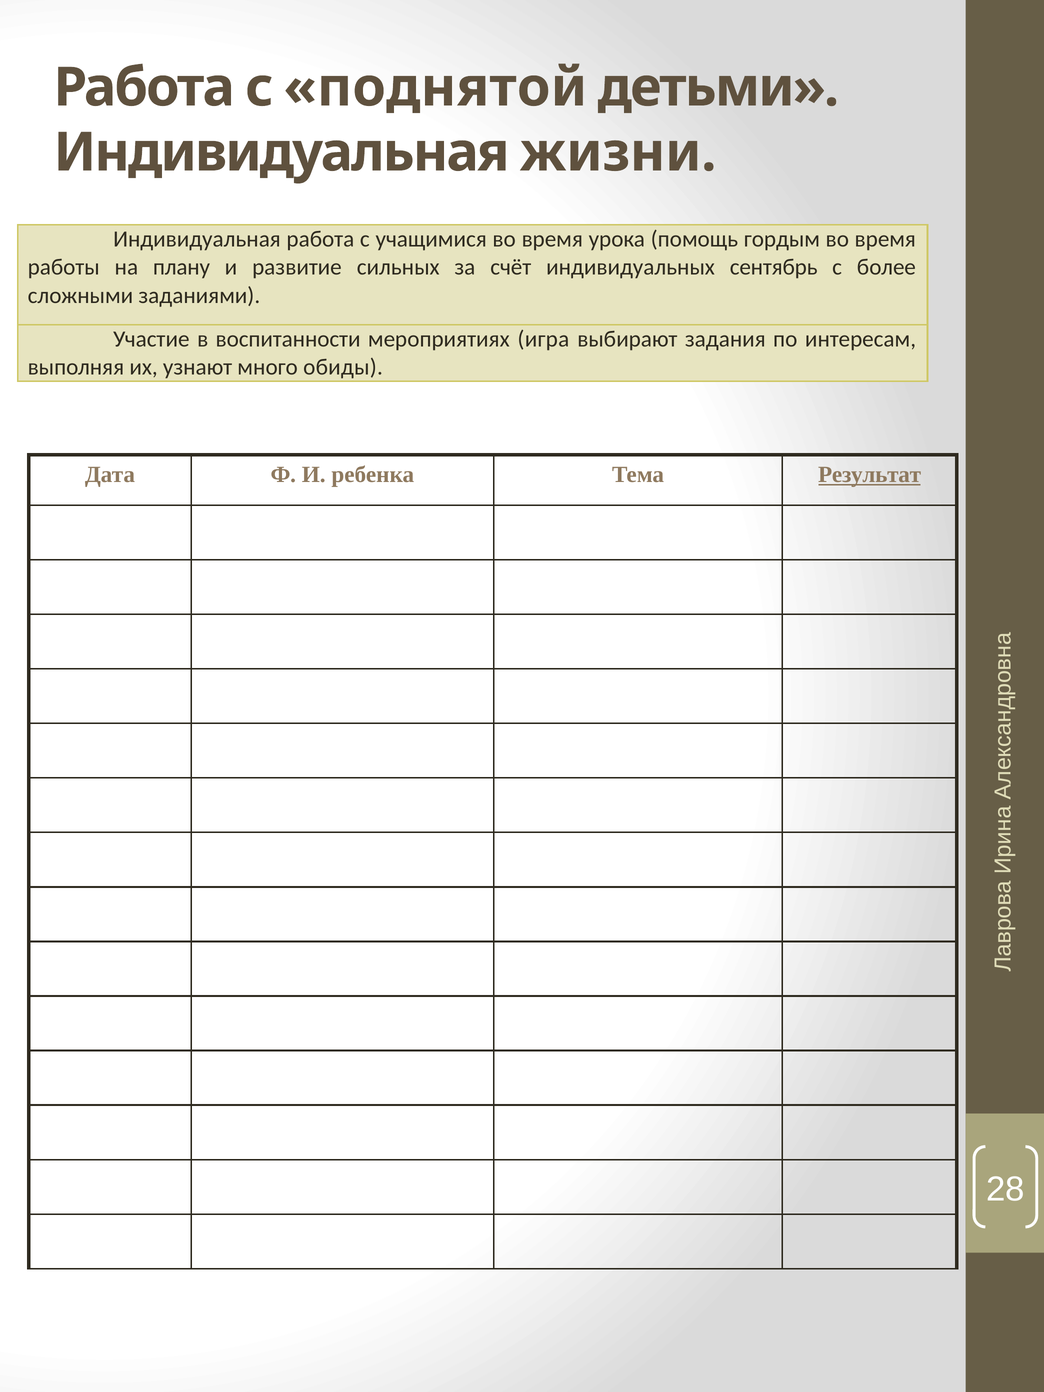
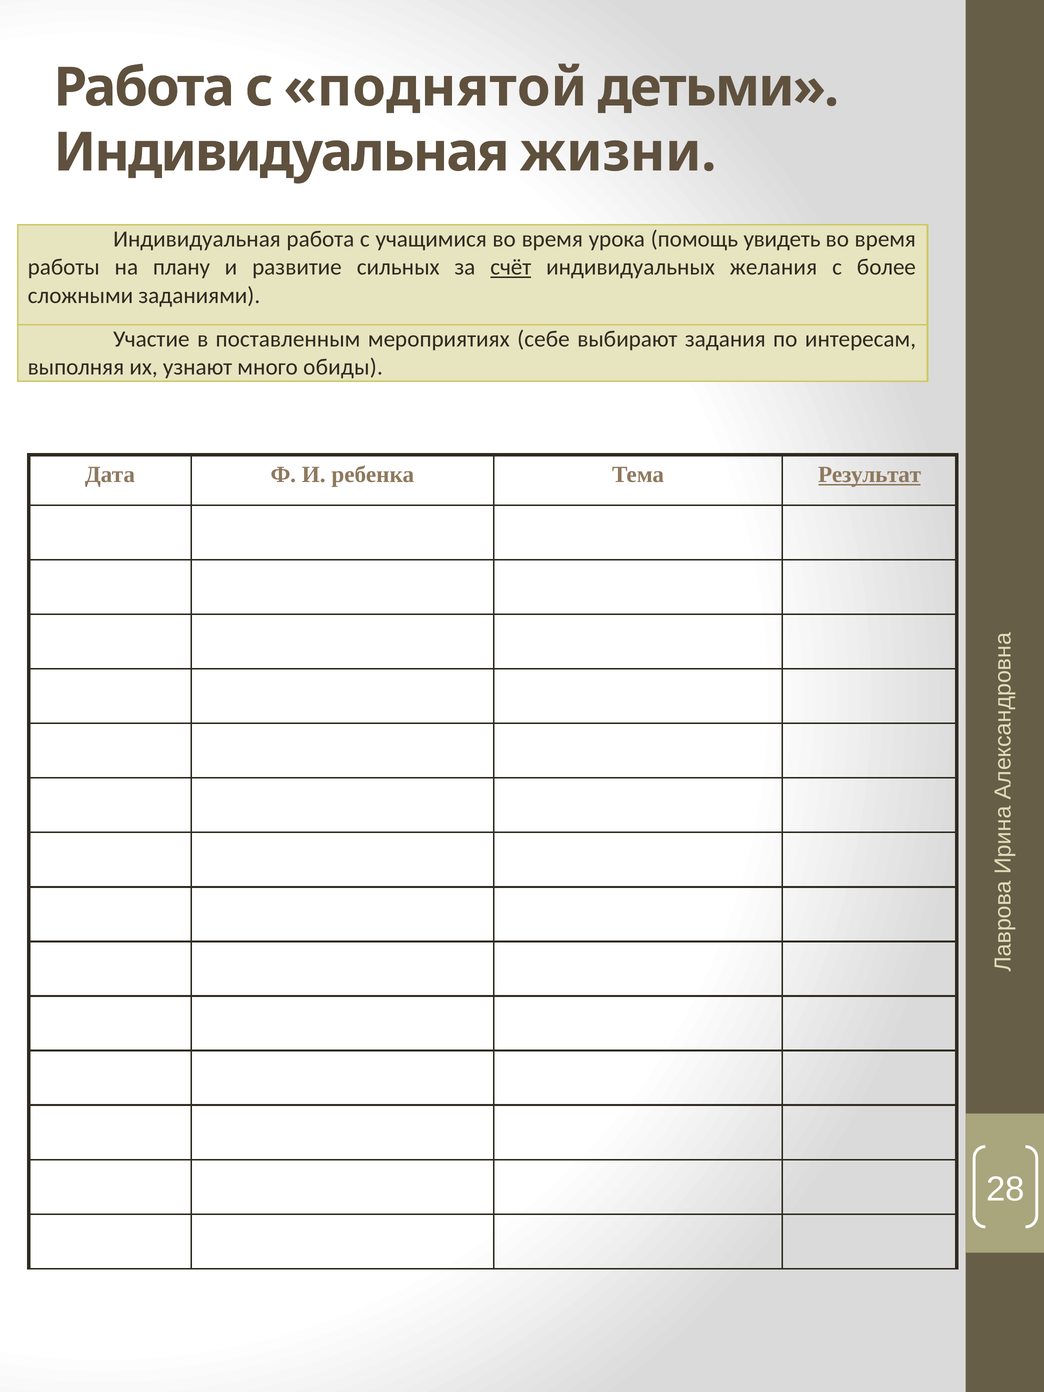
гордым: гордым -> увидеть (782, 239)
счёт underline: none -> present (511, 267)
сентябрь: сентябрь -> желания (773, 267)
воспитанности: воспитанности -> поставленным (288, 339)
игра: игра -> себе (543, 339)
